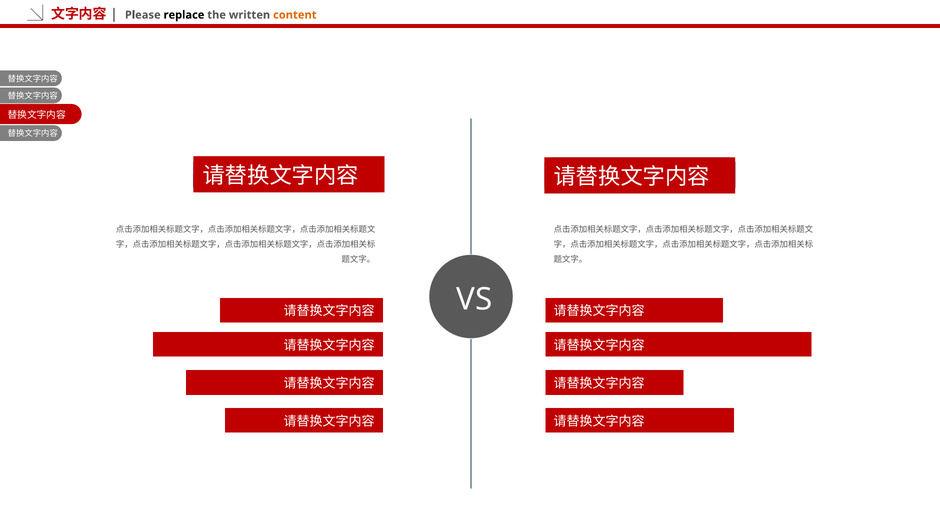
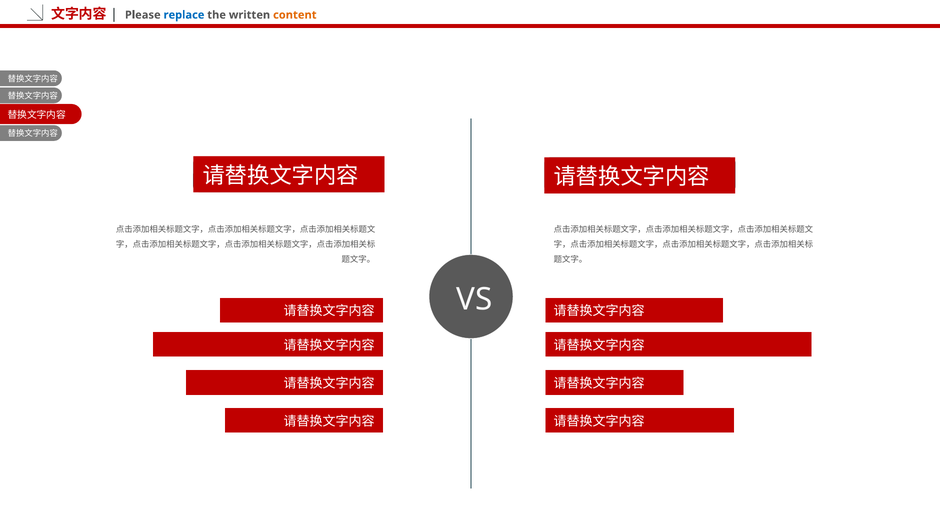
replace colour: black -> blue (184, 15)
